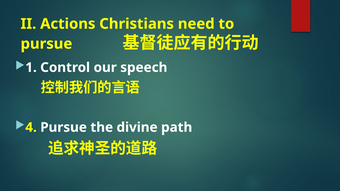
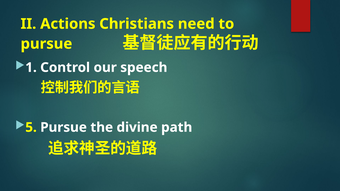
4: 4 -> 5 (31, 128)
